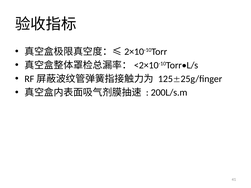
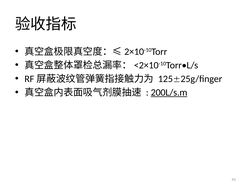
200L/s.m underline: none -> present (169, 93)
